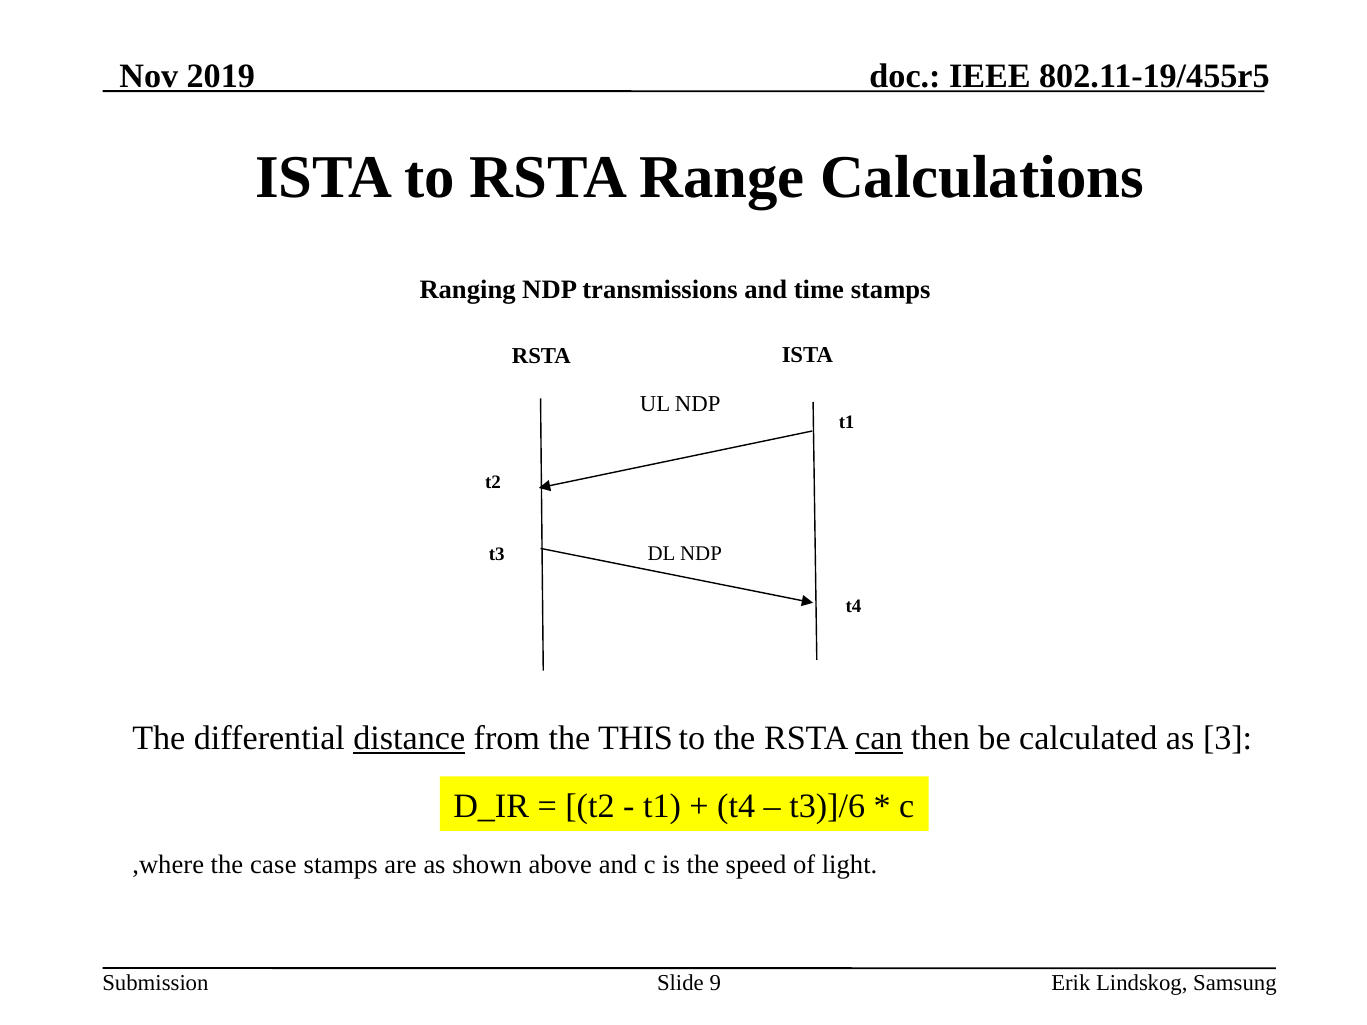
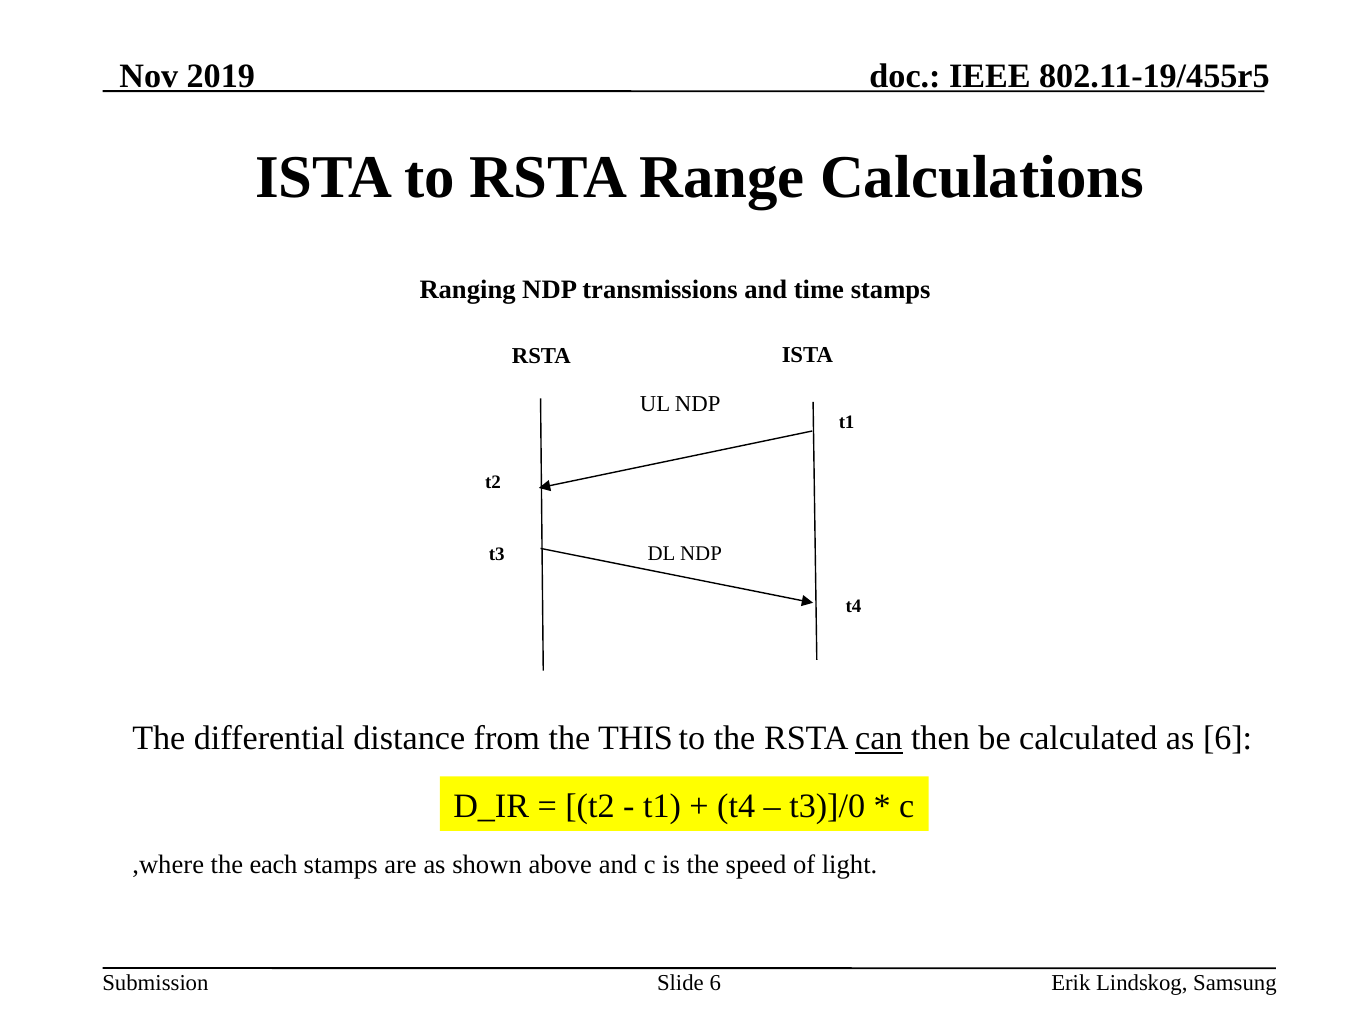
distance underline: present -> none (409, 738)
as 3: 3 -> 6 (1228, 738)
t3)]/6: t3)]/6 -> t3)]/0 (827, 806)
case: case -> each (274, 865)
Slide 9: 9 -> 6 (715, 983)
